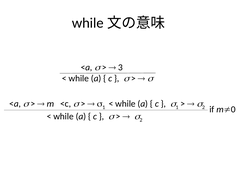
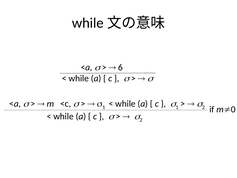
3: 3 -> 6 (120, 67)
